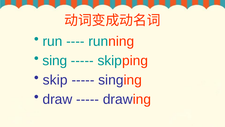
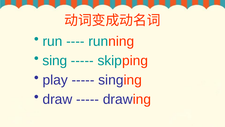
skip: skip -> play (55, 80)
